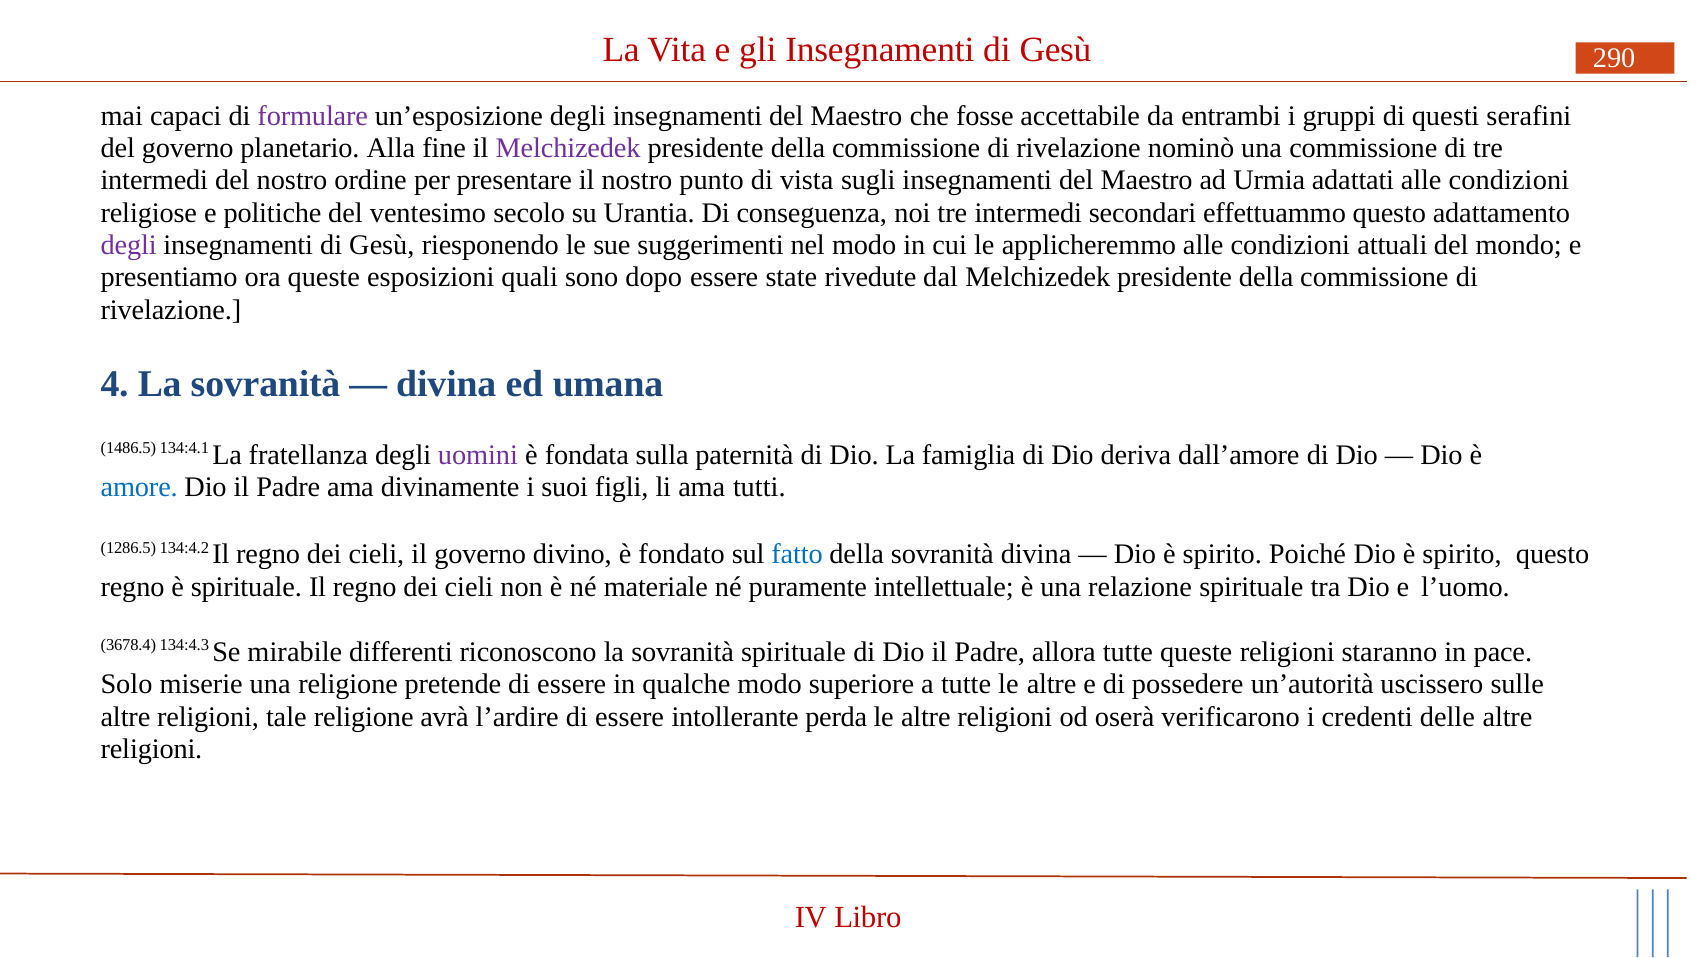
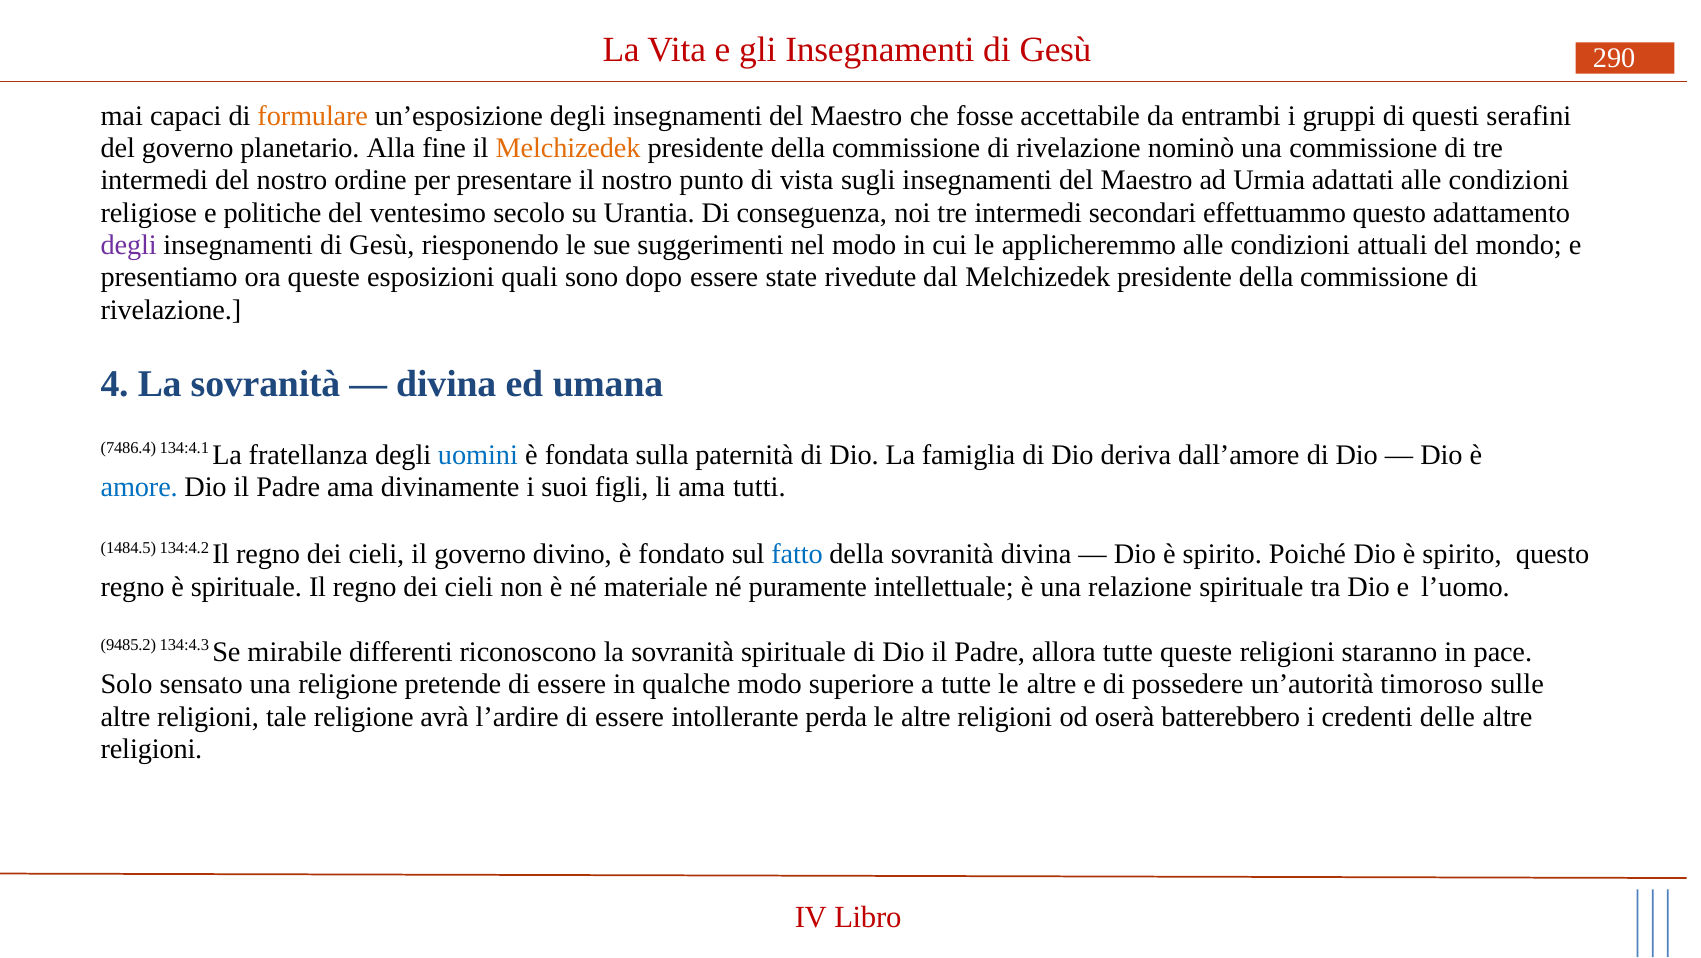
formulare colour: purple -> orange (313, 116)
Melchizedek colour: purple -> orange (568, 148)
1486.5: 1486.5 -> 7486.4 (128, 448)
uomini colour: purple -> blue (478, 455)
1286.5: 1286.5 -> 1484.5 (128, 548)
3678.4: 3678.4 -> 9485.2 (128, 645)
miserie: miserie -> sensato (201, 684)
uscissero: uscissero -> timoroso (1432, 684)
verificarono: verificarono -> batterebbero (1231, 717)
